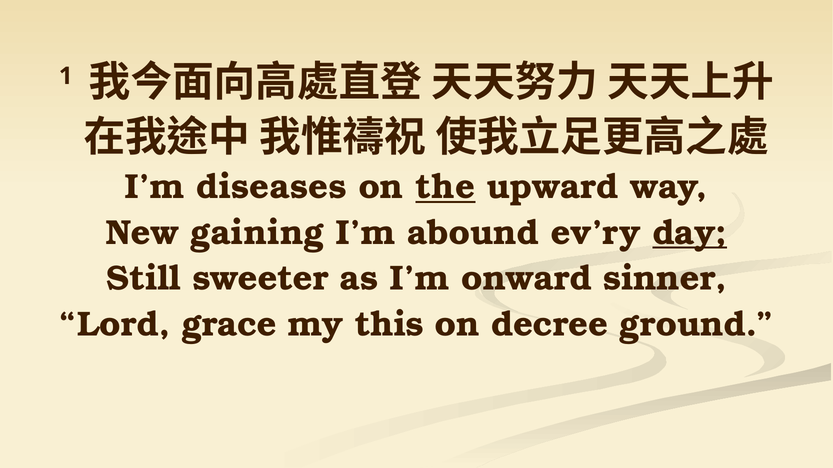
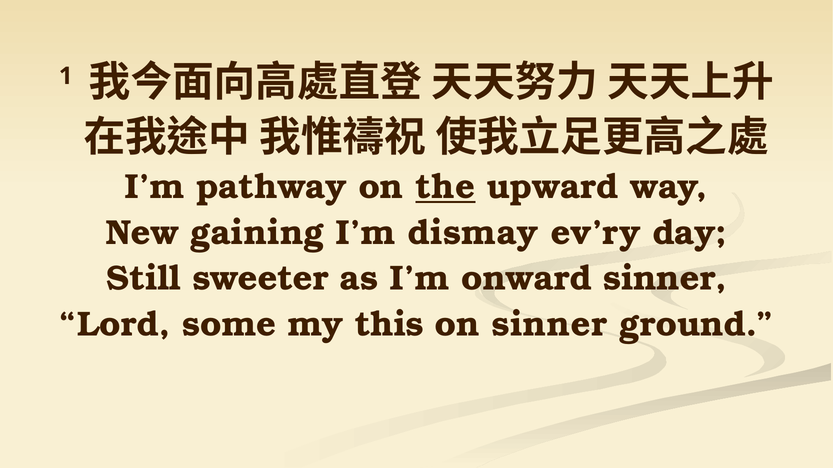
diseases: diseases -> pathway (272, 187)
abound: abound -> dismay (473, 233)
day underline: present -> none (690, 233)
grace: grace -> some (229, 325)
on decree: decree -> sinner (549, 325)
